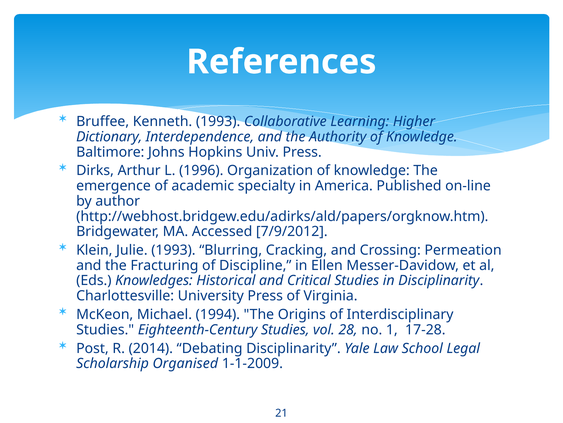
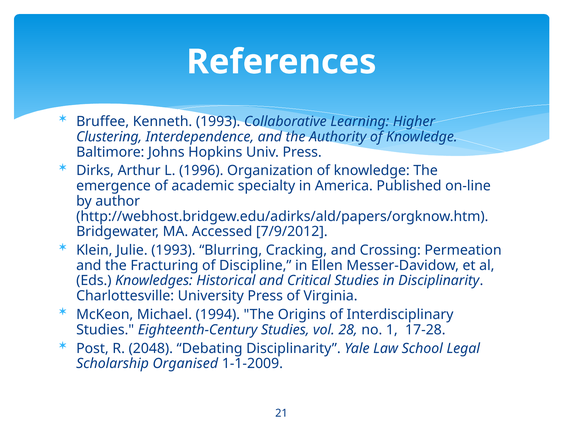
Dictionary: Dictionary -> Clustering (109, 137)
2014: 2014 -> 2048 (151, 348)
